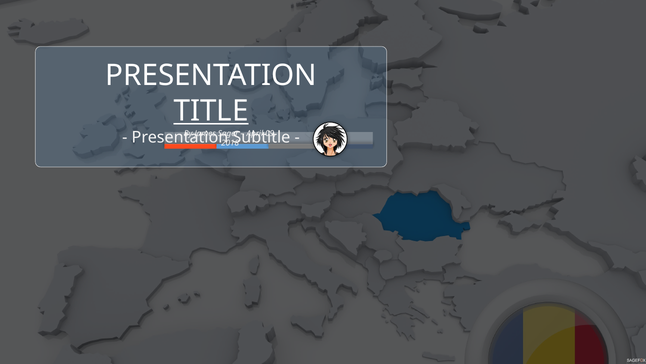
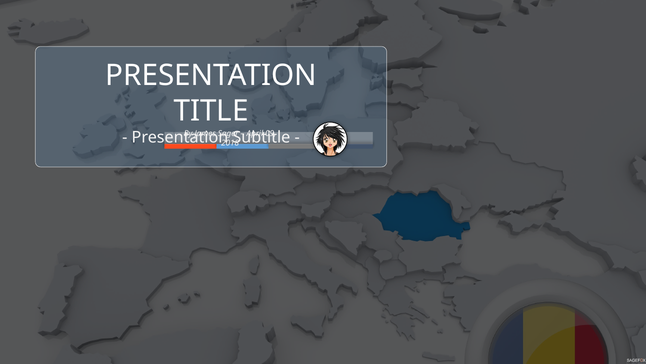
TITLE underline: present -> none (211, 111)
